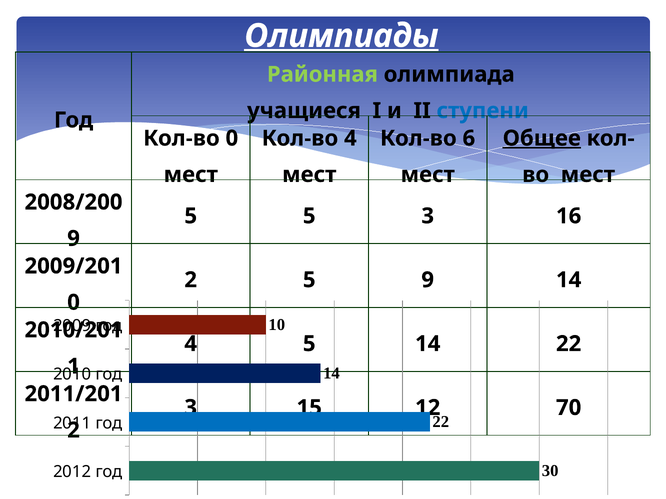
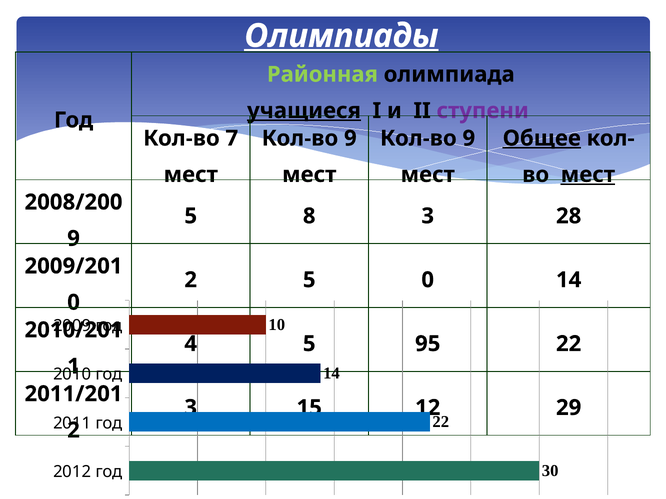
учащиеся underline: none -> present (304, 111)
ступени colour: blue -> purple (483, 111)
Кол-во 0: 0 -> 7 (232, 138)
4: 4 -> 9 (350, 138)
6: 6 -> 9 (469, 138)
мест underline: none -> present (588, 175)
5 5: 5 -> 8 (309, 216)
16: 16 -> 28 (569, 216)
5 9: 9 -> 0 (428, 280)
5 14: 14 -> 95 (428, 344)
70: 70 -> 29 (569, 408)
